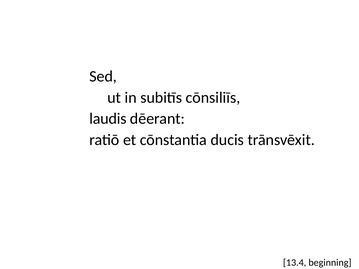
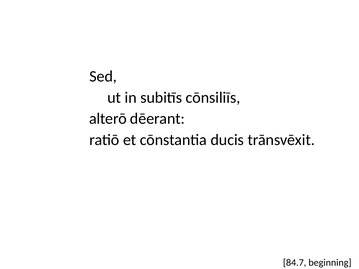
laudis: laudis -> alterō (108, 119)
13.4: 13.4 -> 84.7 (295, 263)
